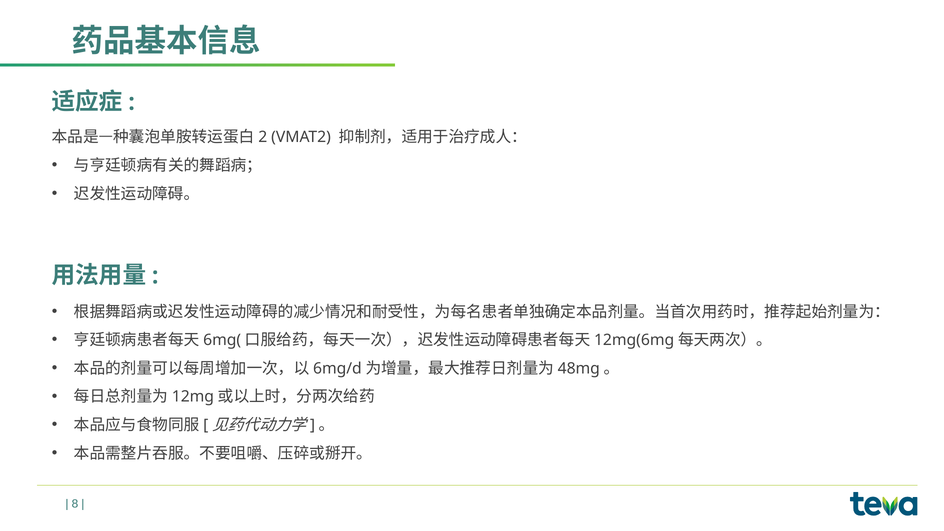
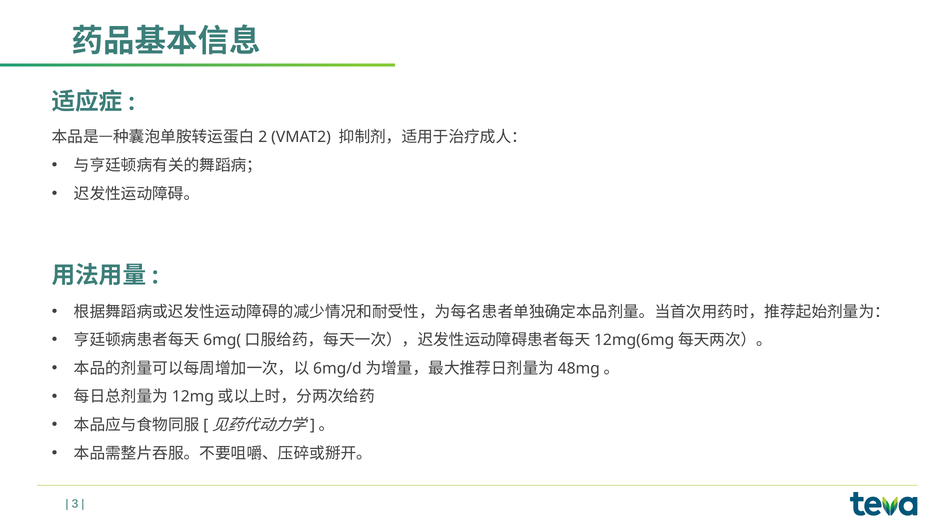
8: 8 -> 3 (75, 504)
